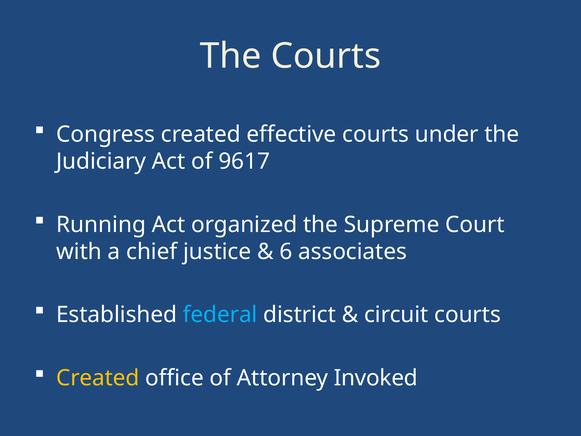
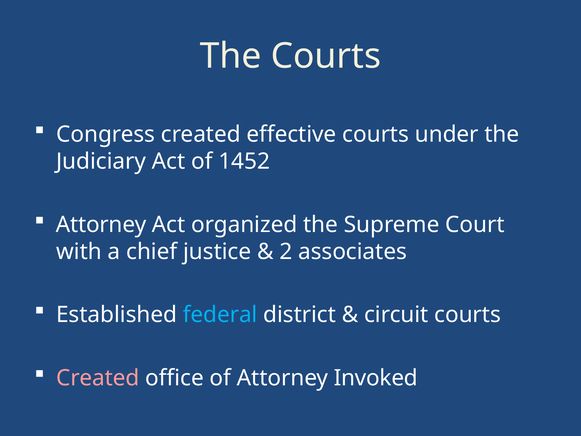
9617: 9617 -> 1452 (244, 161)
Running: Running -> Attorney (101, 224)
6: 6 -> 2 (286, 251)
Created colour: yellow -> pink (98, 378)
